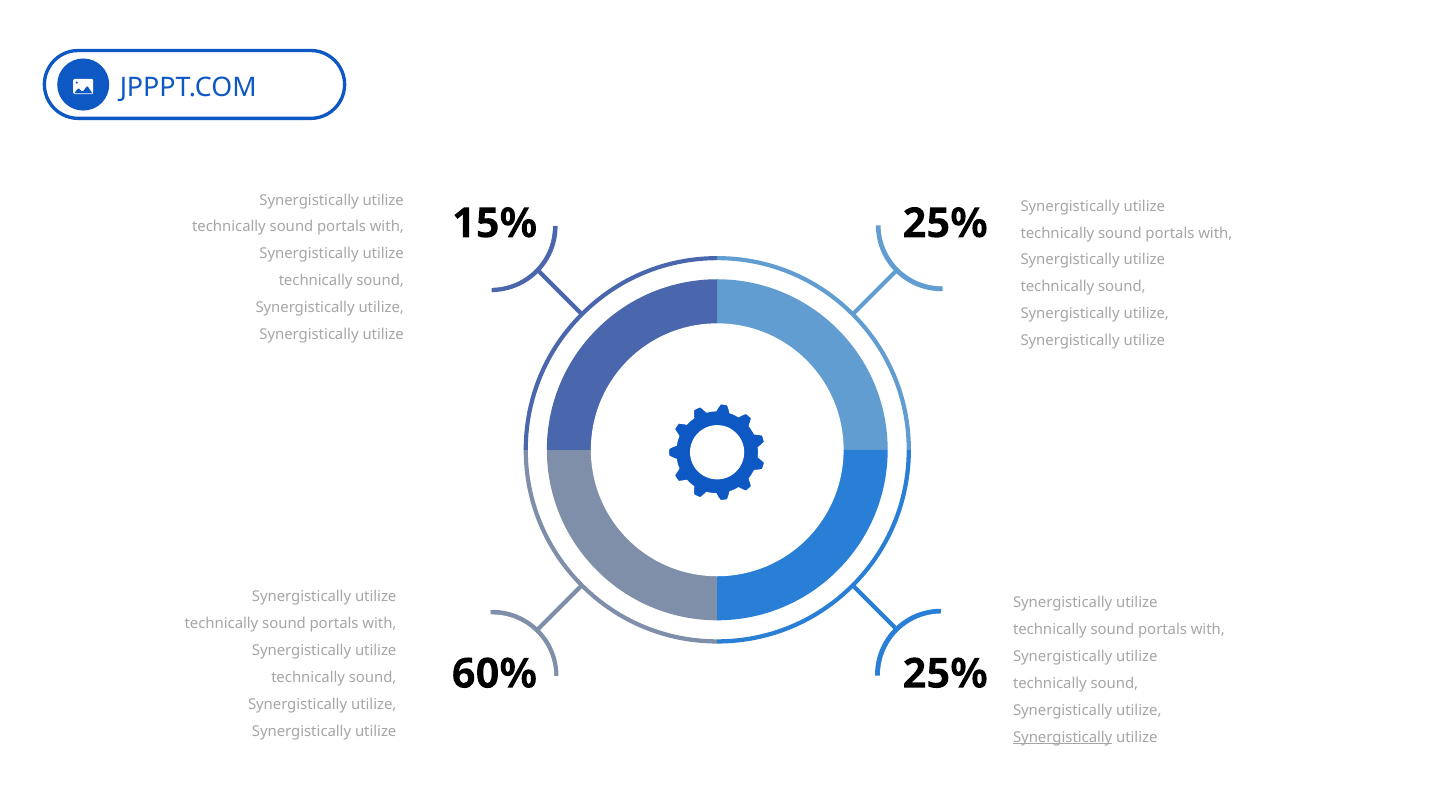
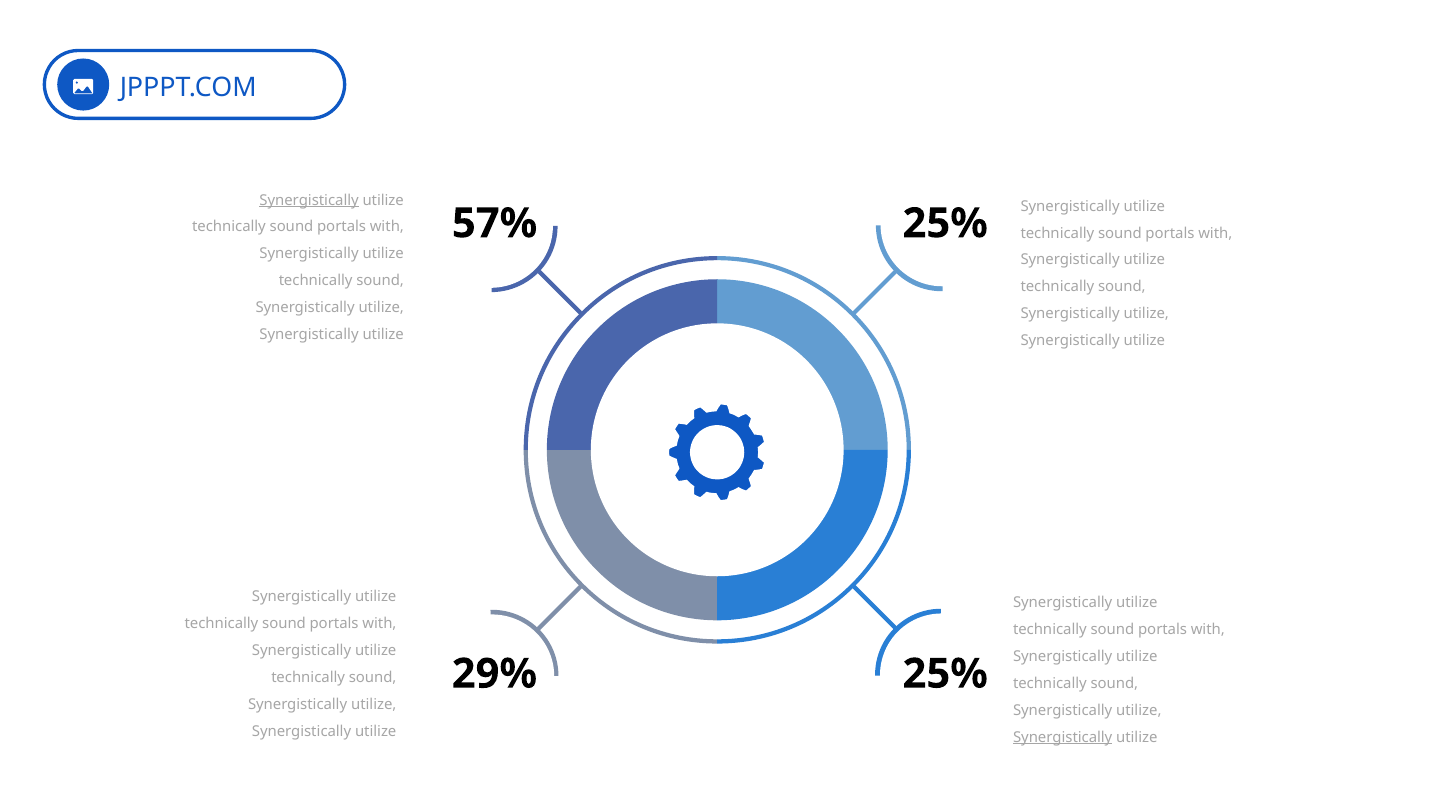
Synergistically underline: none -> present (309, 200)
15%: 15% -> 57% (495, 223)
60%: 60% -> 29% (494, 673)
